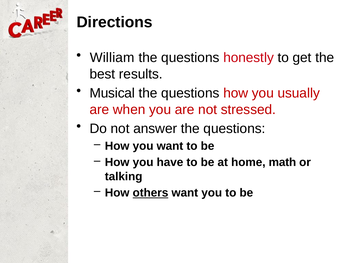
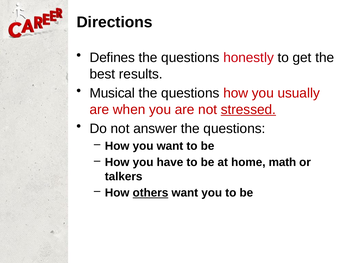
William: William -> Defines (112, 58)
stressed underline: none -> present (248, 109)
talking: talking -> talkers (124, 176)
